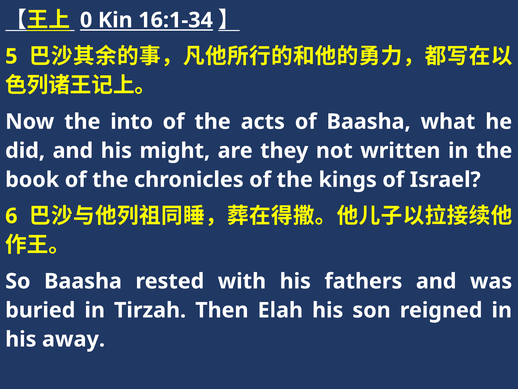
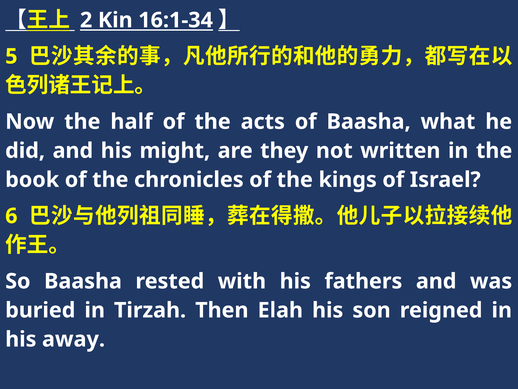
0: 0 -> 2 (86, 20)
into: into -> half (131, 122)
